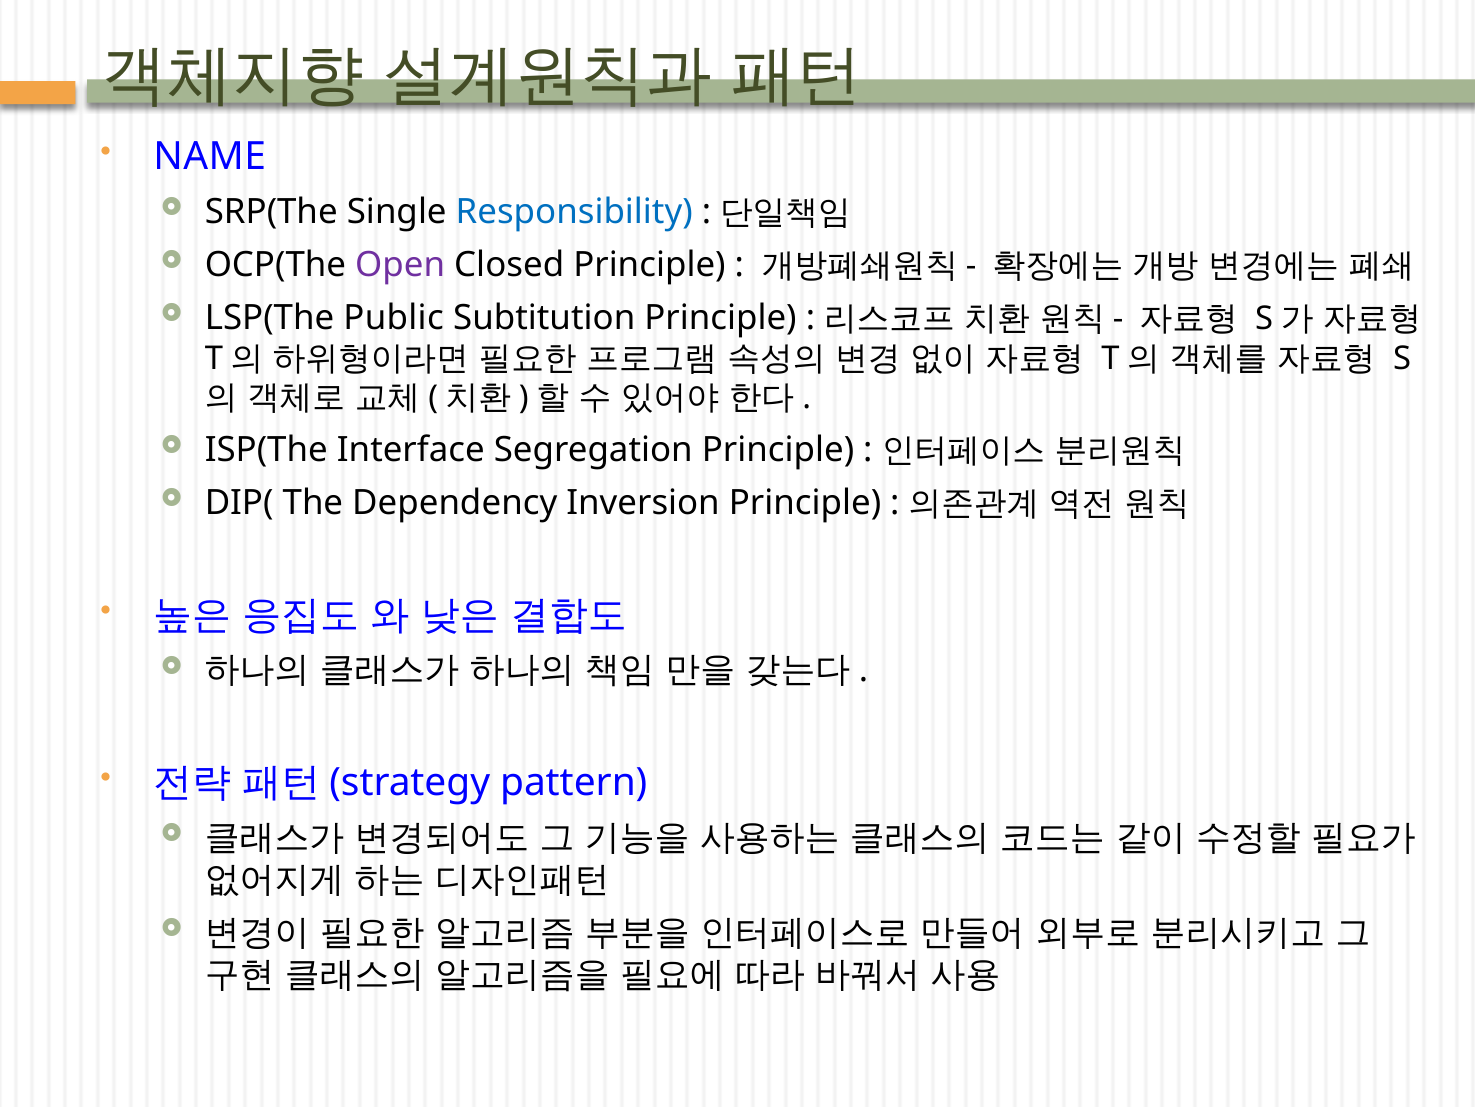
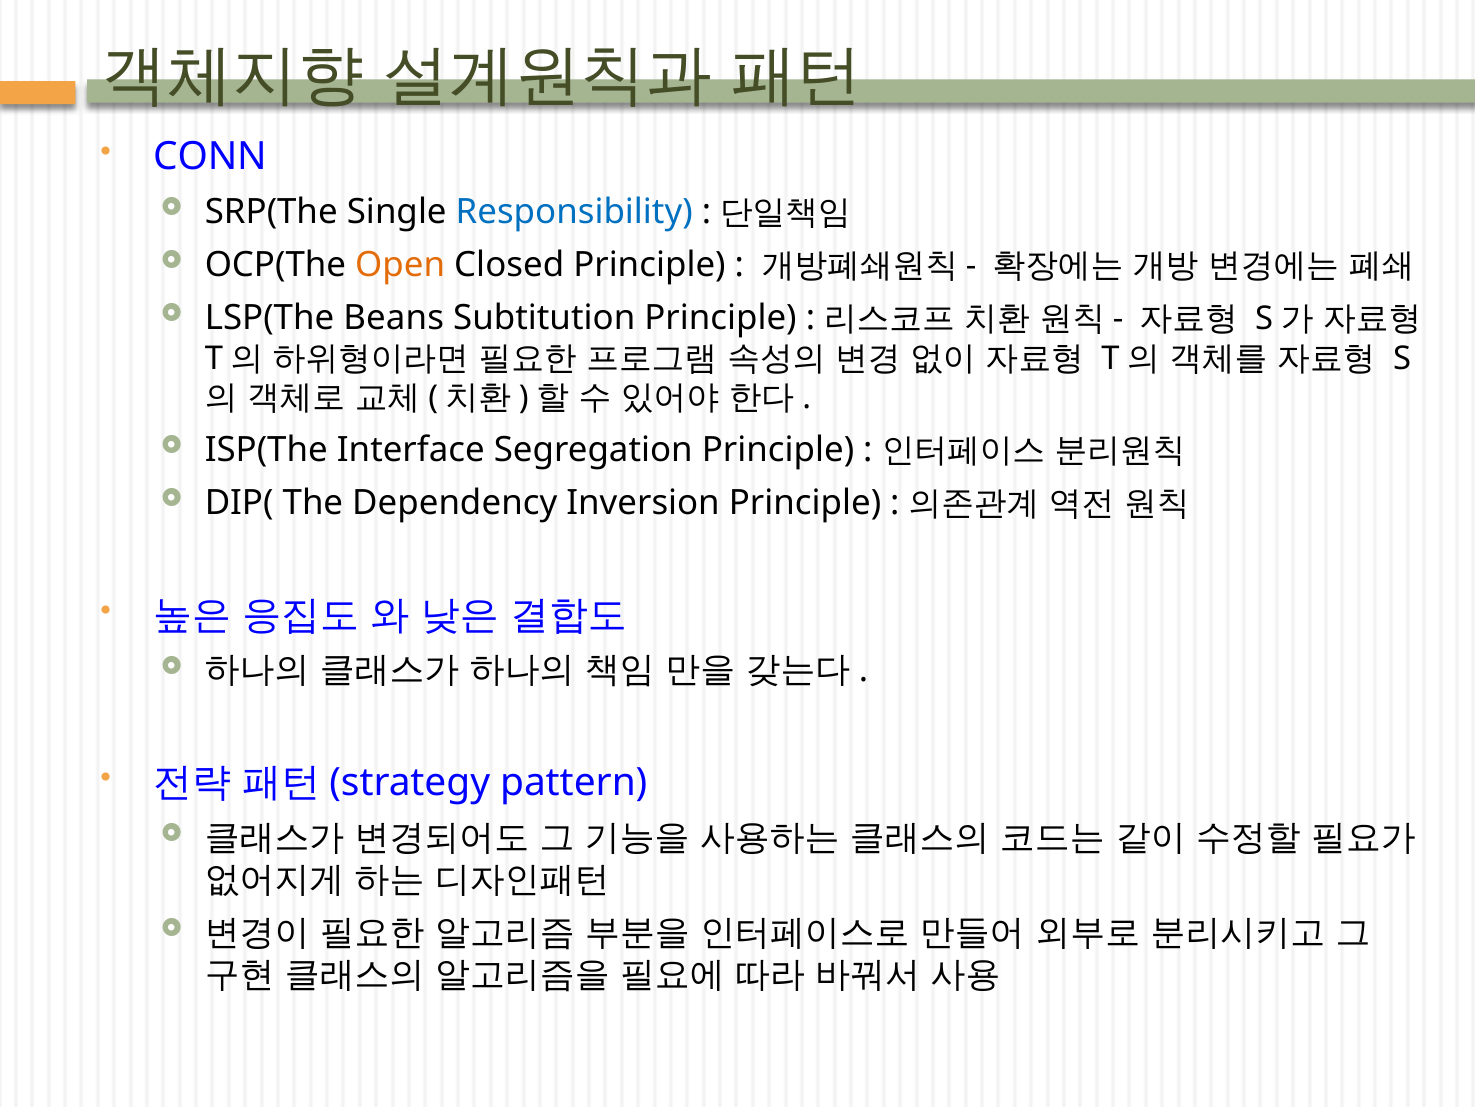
NAME: NAME -> CONN (210, 157)
Open colour: purple -> orange (400, 265)
Public: Public -> Beans (394, 318)
